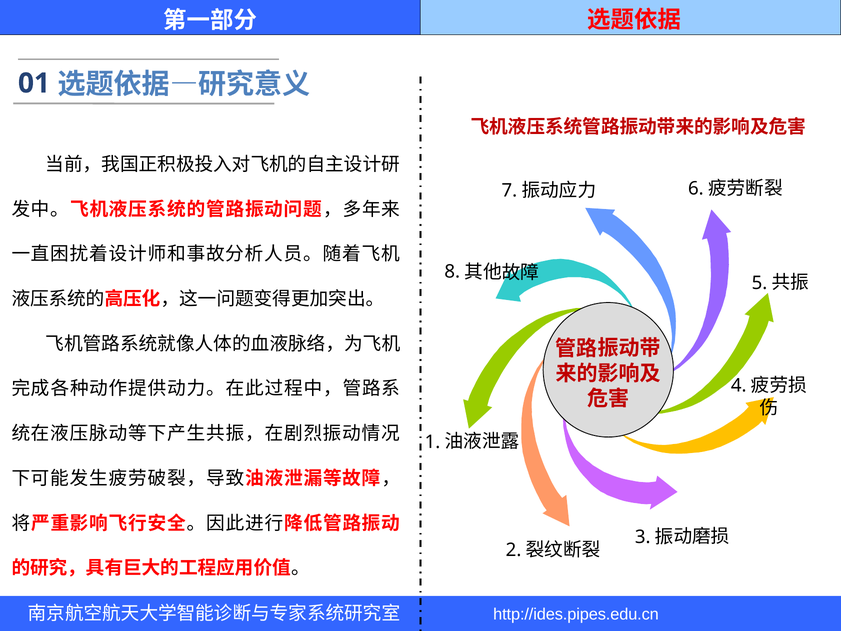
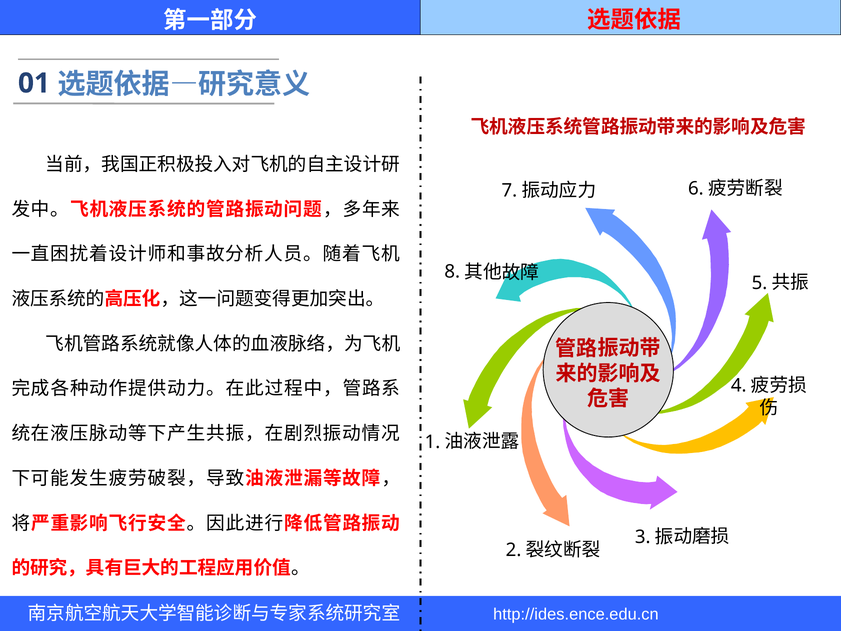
http://ides.pipes.edu.cn: http://ides.pipes.edu.cn -> http://ides.ence.edu.cn (576, 614)
